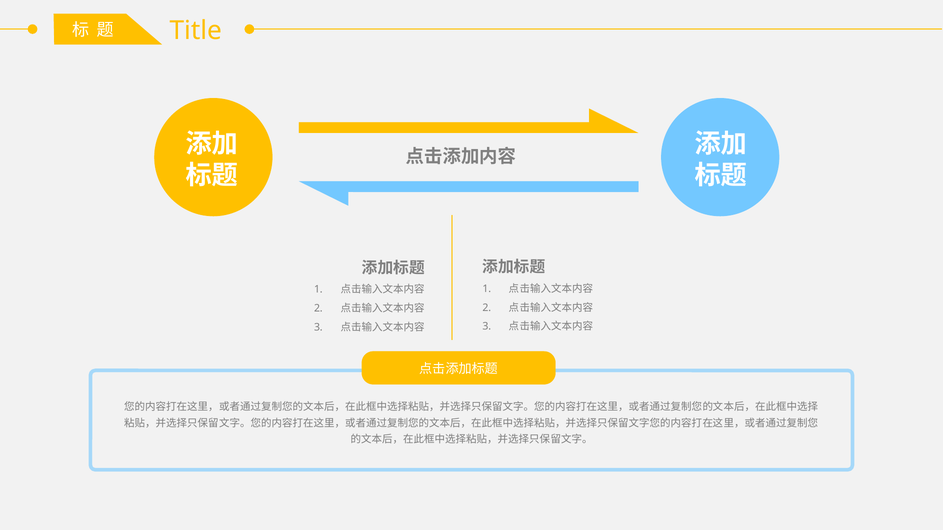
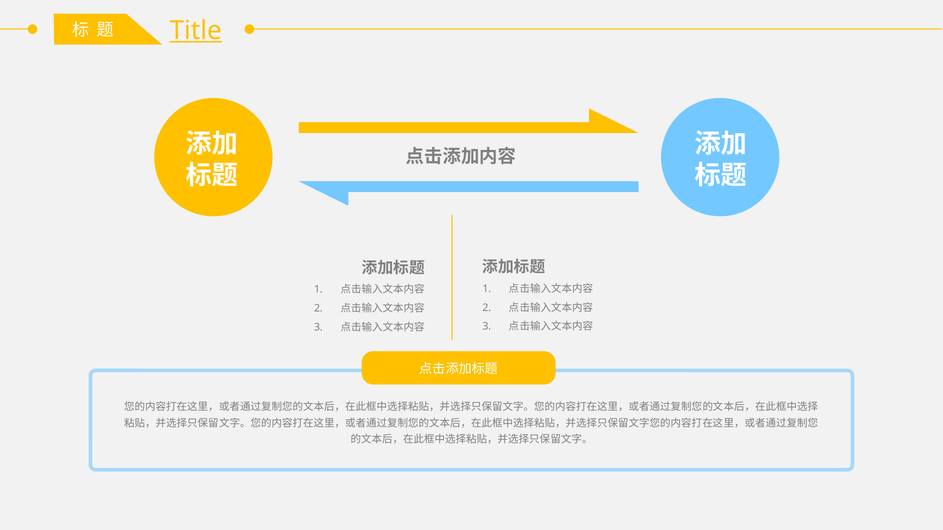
Title underline: none -> present (196, 31)
